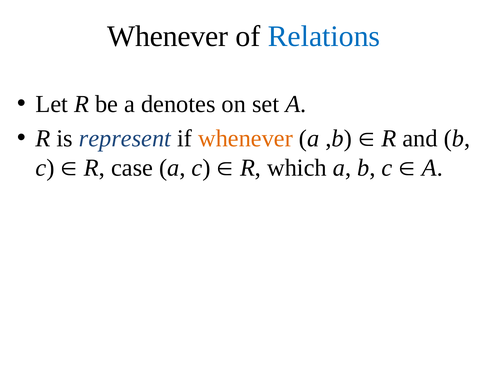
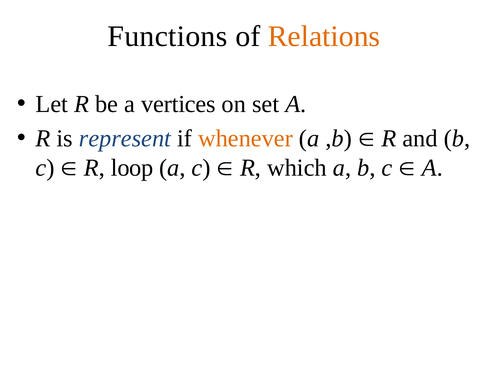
Whenever: Whenever -> Functions (167, 36)
Relations colour: blue -> orange (324, 36)
denotes: denotes -> vertices (178, 104)
case: case -> loop (132, 168)
